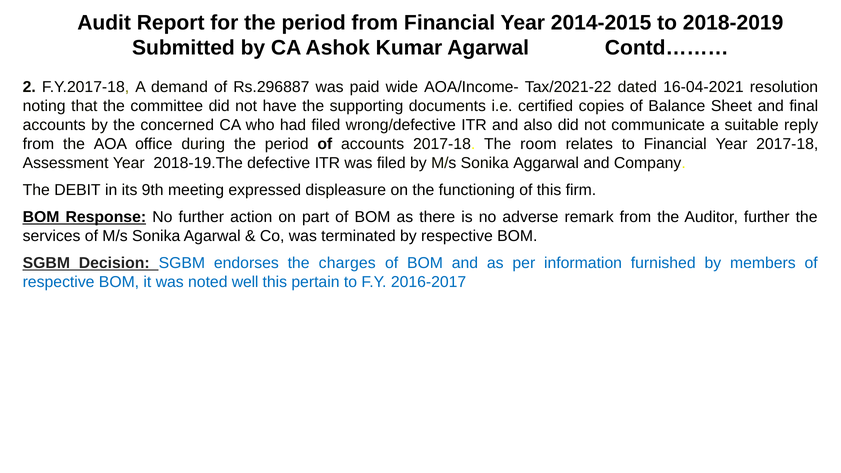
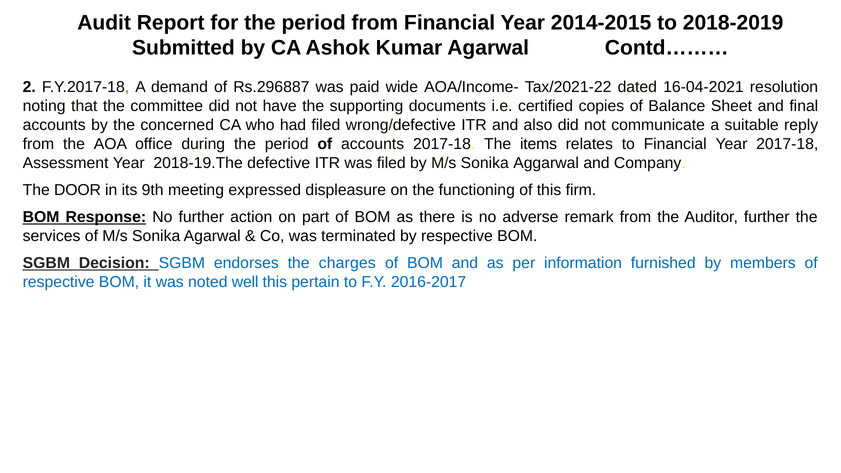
room: room -> items (539, 144)
DEBIT: DEBIT -> DOOR (78, 190)
